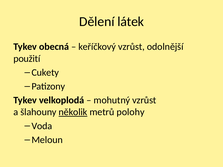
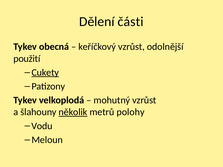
látek: látek -> části (131, 22)
Cukety underline: none -> present (45, 73)
Voda: Voda -> Vodu (42, 126)
